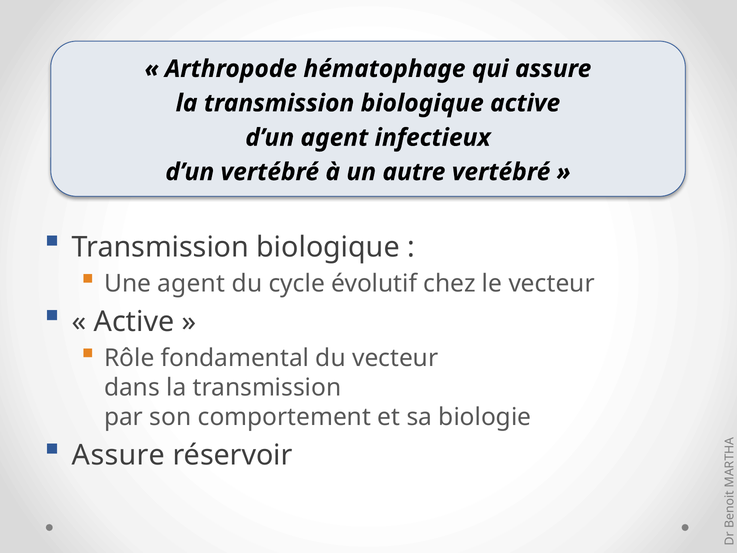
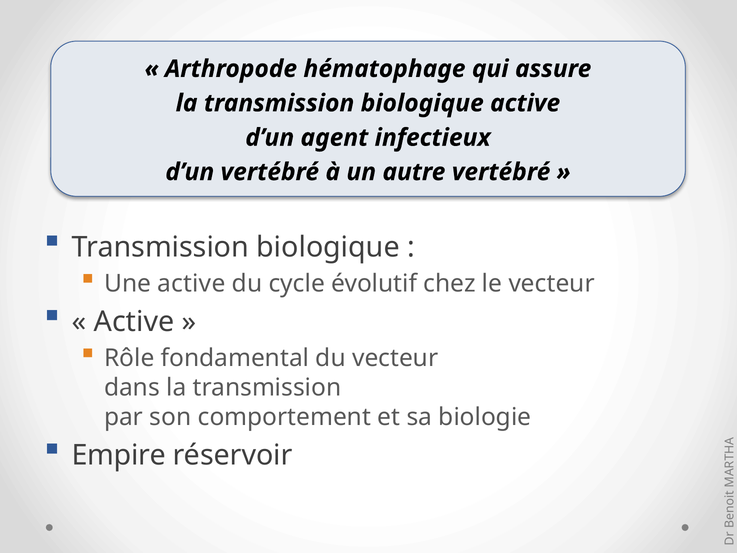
Une agent: agent -> active (191, 284)
Assure: Assure -> Empire (119, 455)
